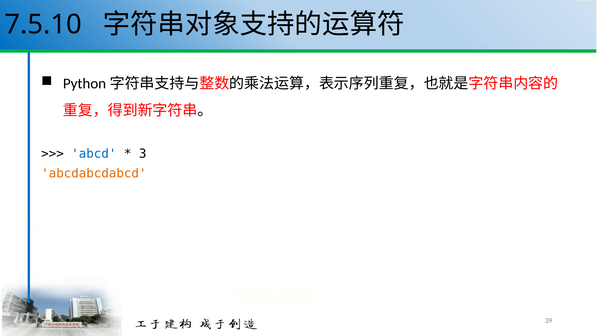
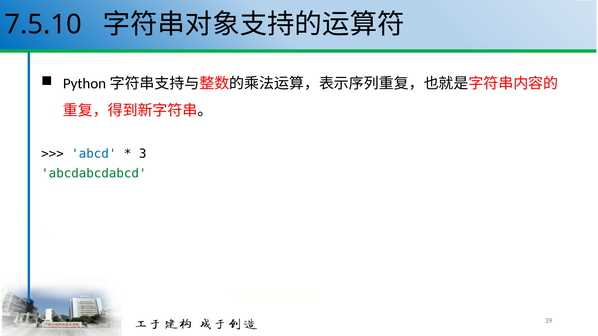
abcdabcdabcd colour: orange -> green (94, 173)
